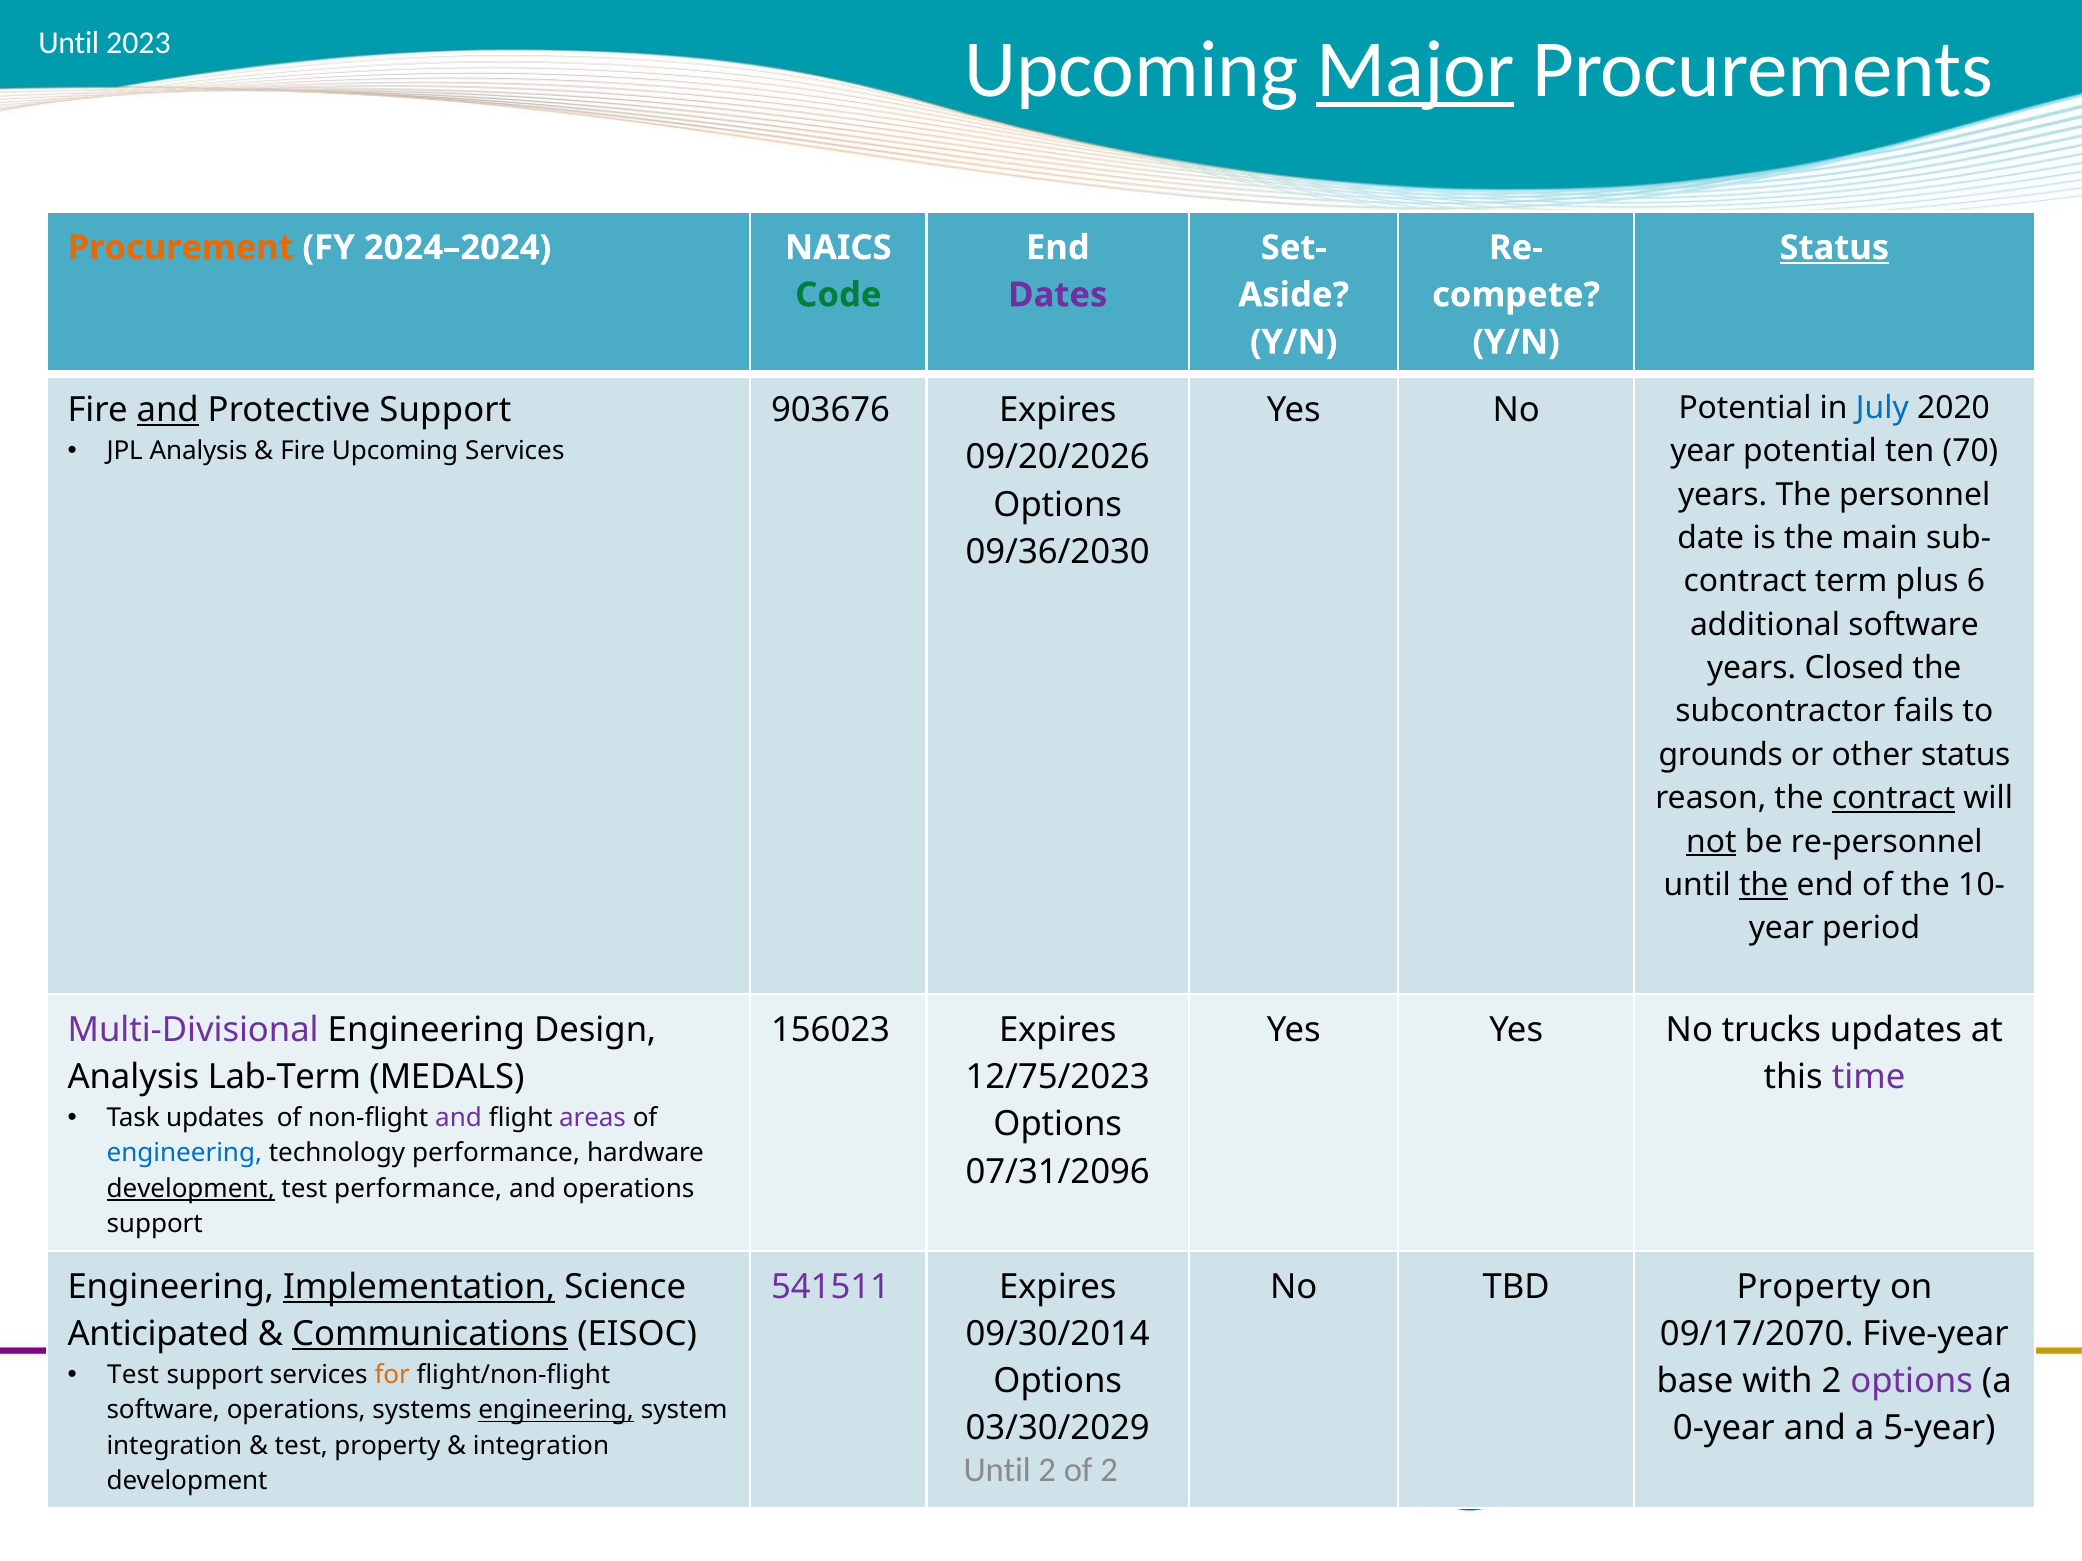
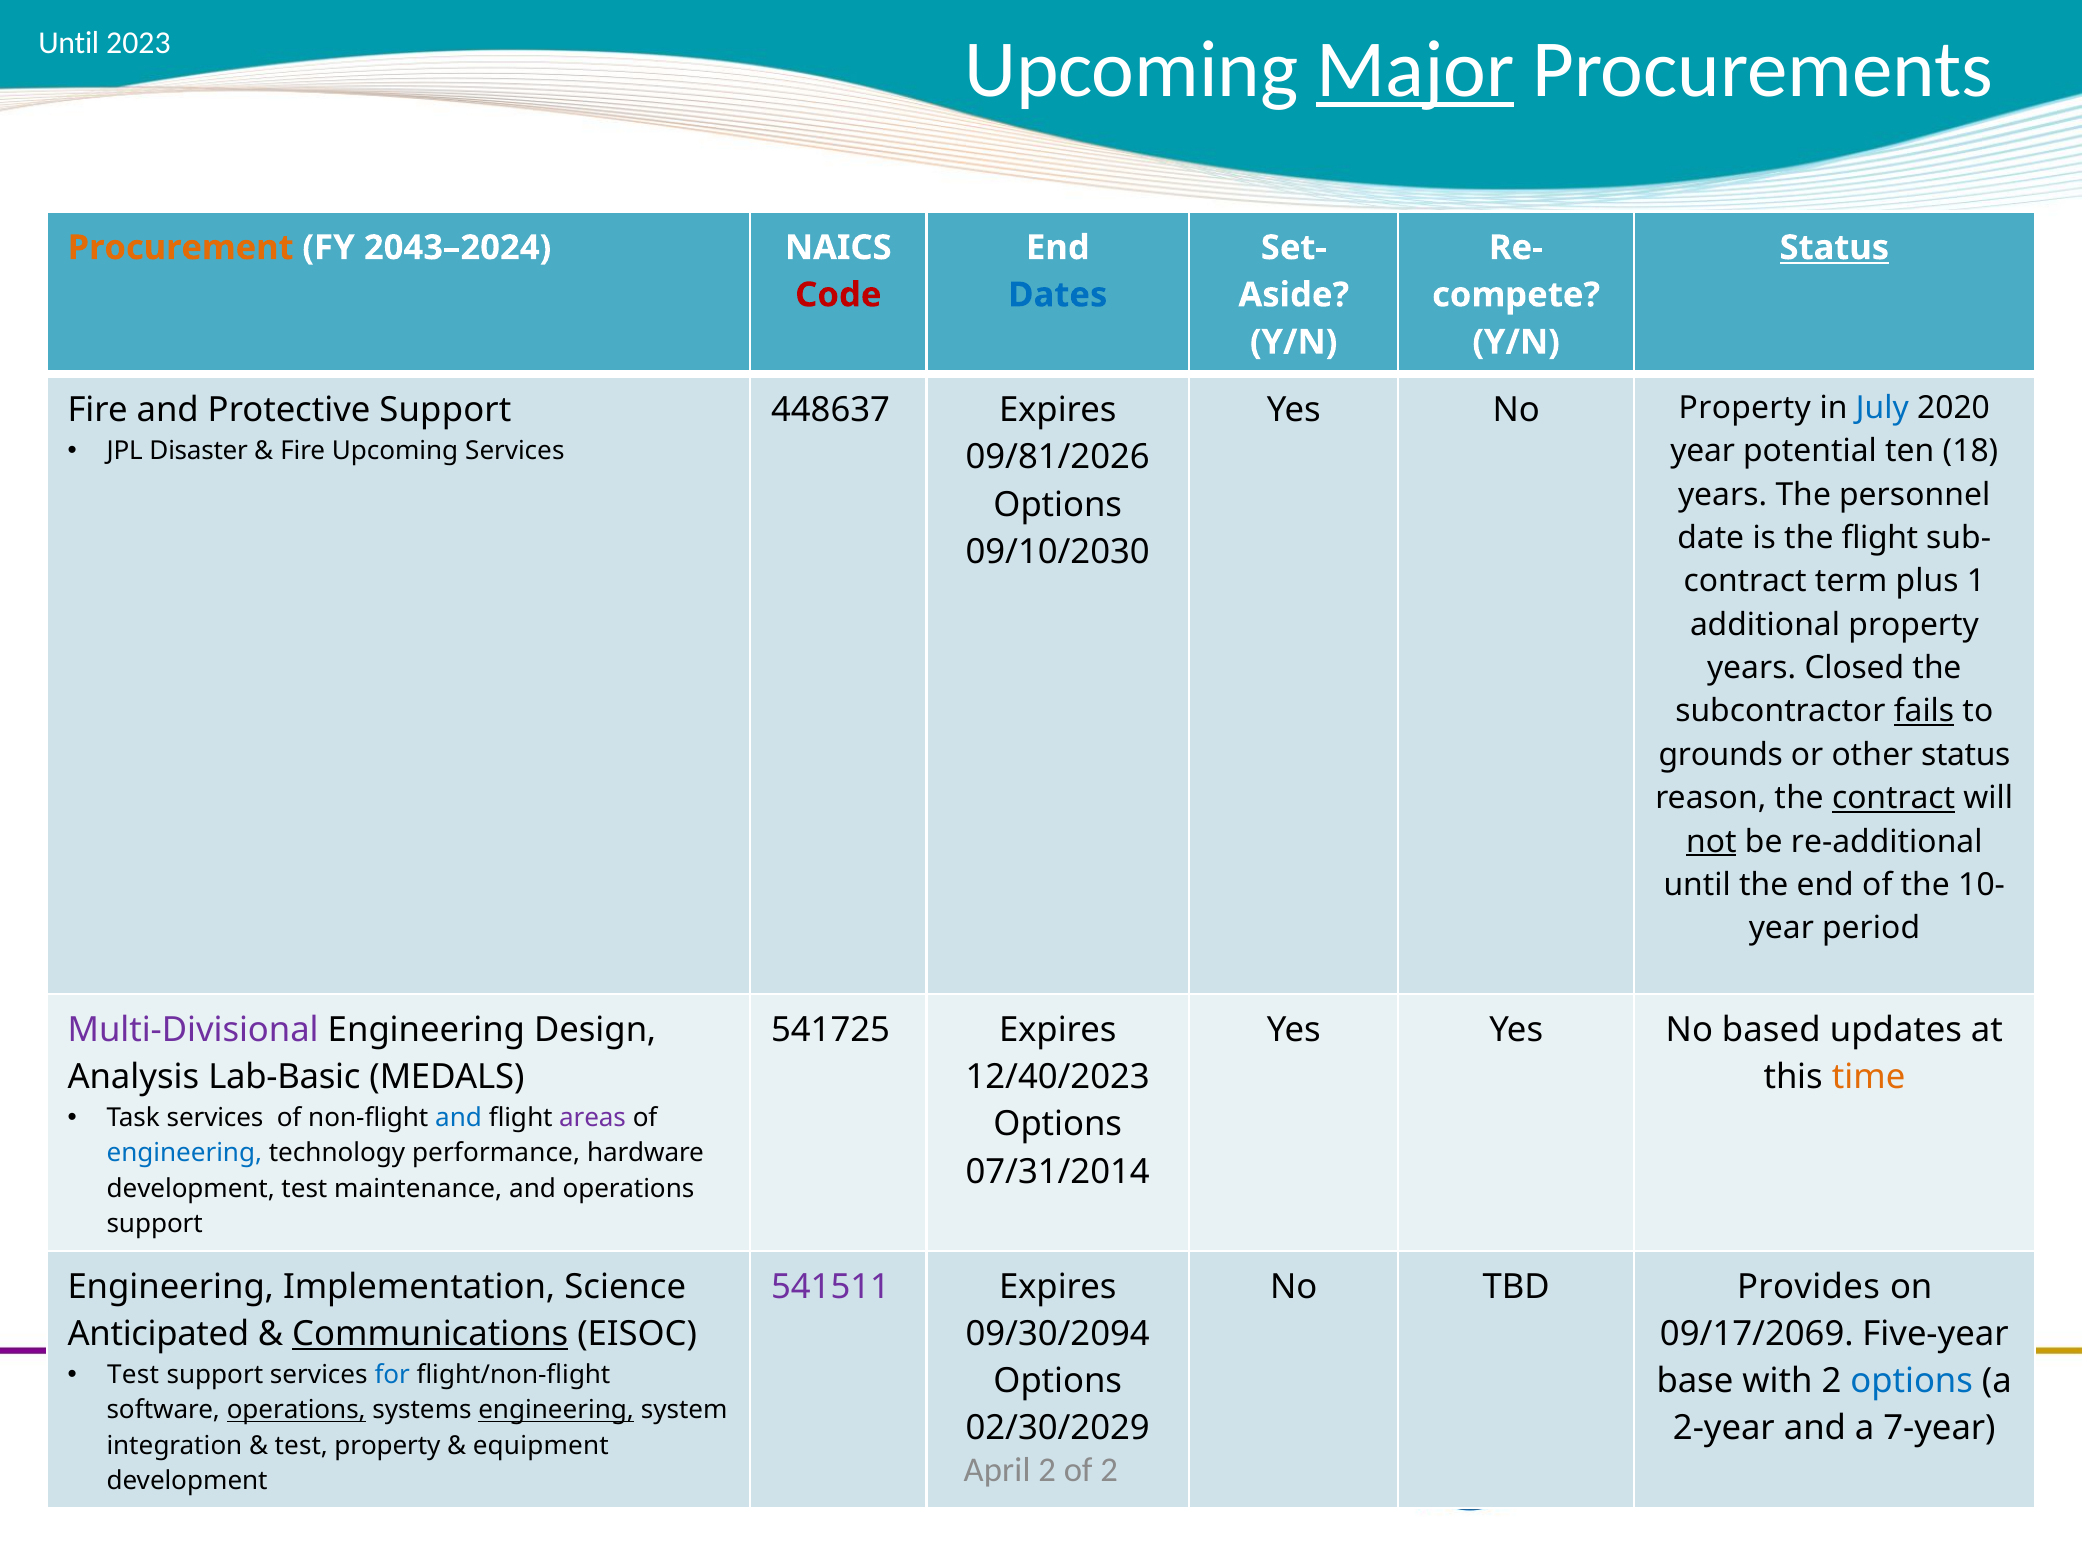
2024–2024: 2024–2024 -> 2043–2024 (458, 248)
Code colour: green -> red (838, 295)
Dates colour: purple -> blue (1058, 295)
and underline: present -> none (168, 410)
903676: 903676 -> 448637 (831, 410)
No Potential: Potential -> Property (1745, 408)
JPL Analysis: Analysis -> Disaster (199, 451)
70: 70 -> 18 (1970, 452)
09/20/2026: 09/20/2026 -> 09/81/2026 (1058, 458)
the main: main -> flight (1880, 538)
09/36/2030: 09/36/2030 -> 09/10/2030 (1058, 552)
6: 6 -> 1 (1976, 582)
additional software: software -> property (1914, 625)
fails underline: none -> present (1924, 712)
re-personnel: re-personnel -> re-additional (1887, 842)
the underline: present -> none (1764, 885)
156023: 156023 -> 541725 (831, 1030)
trucks: trucks -> based (1771, 1030)
Lab-Term: Lab-Term -> Lab-Basic (284, 1078)
12/75/2023: 12/75/2023 -> 12/40/2023 (1058, 1078)
time colour: purple -> orange (1869, 1078)
Task updates: updates -> services (215, 1118)
and colour: purple -> blue (459, 1118)
07/31/2096: 07/31/2096 -> 07/31/2014 (1058, 1172)
development underline: present -> none (191, 1189)
test performance: performance -> maintenance (418, 1189)
Implementation underline: present -> none (419, 1287)
TBD Property: Property -> Provides (1809, 1287)
09/30/2014: 09/30/2014 -> 09/30/2094 (1058, 1335)
09/17/2070: 09/17/2070 -> 09/17/2069 (1757, 1335)
for colour: orange -> blue (392, 1375)
options colour: purple -> blue (1912, 1382)
operations underline: none -> present (296, 1411)
03/30/2029: 03/30/2029 -> 02/30/2029 (1058, 1429)
0-year: 0-year -> 2-year (1724, 1429)
5-year: 5-year -> 7-year (1939, 1429)
integration: integration -> equipment (541, 1446)
Until: Until -> April (997, 1470)
